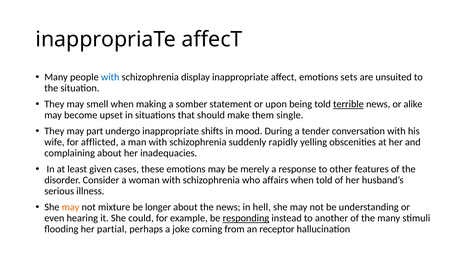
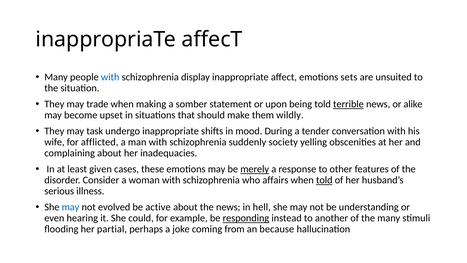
smell: smell -> trade (97, 104)
single: single -> wildly (290, 115)
part: part -> task (95, 131)
rapidly: rapidly -> society (283, 142)
merely underline: none -> present (255, 169)
told underline: none -> present (324, 180)
may colour: orange -> blue (71, 207)
mixture: mixture -> evolved (114, 207)
longer: longer -> active (158, 207)
receptor: receptor -> because (277, 229)
